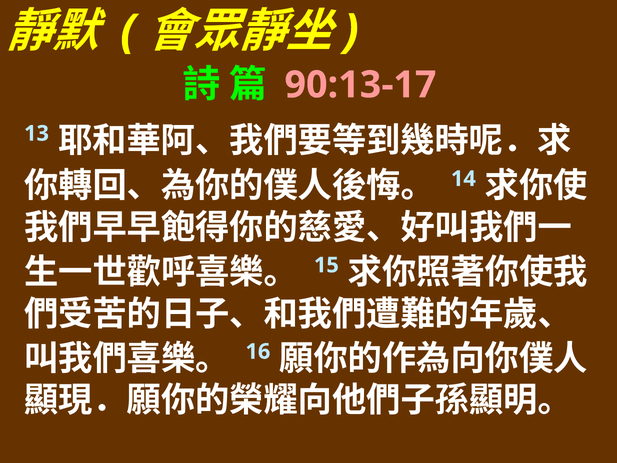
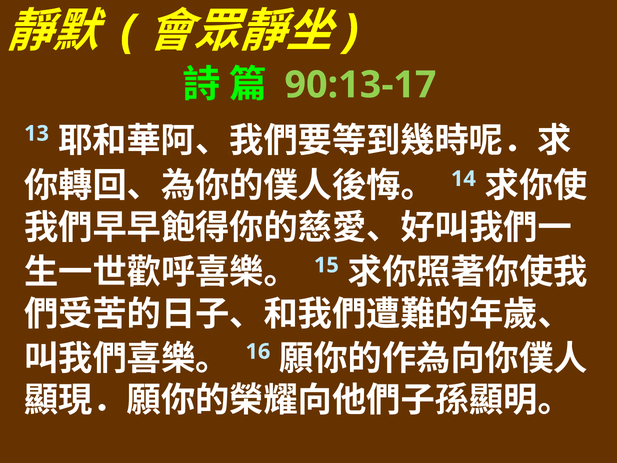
90:13-17 colour: pink -> light green (360, 85)
